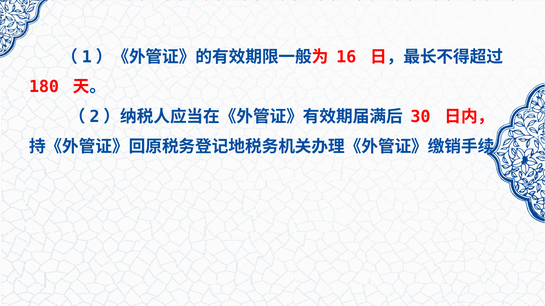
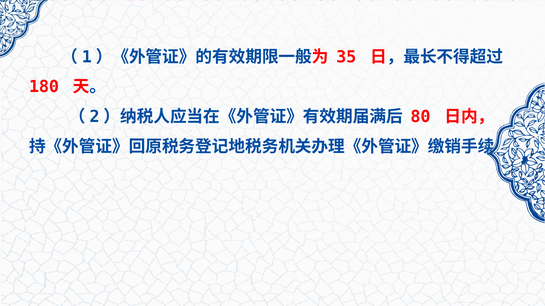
16: 16 -> 35 (346, 57)
30: 30 -> 80 (420, 117)
